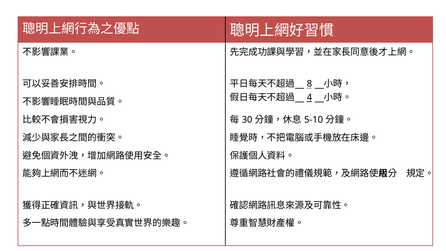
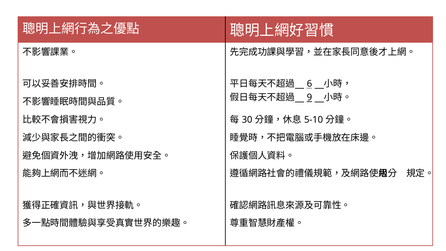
8: 8 -> 6 (309, 84)
4: 4 -> 9 (309, 97)
